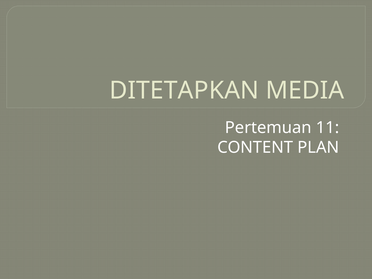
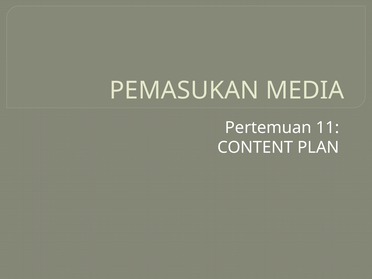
DITETAPKAN: DITETAPKAN -> PEMASUKAN (184, 90)
